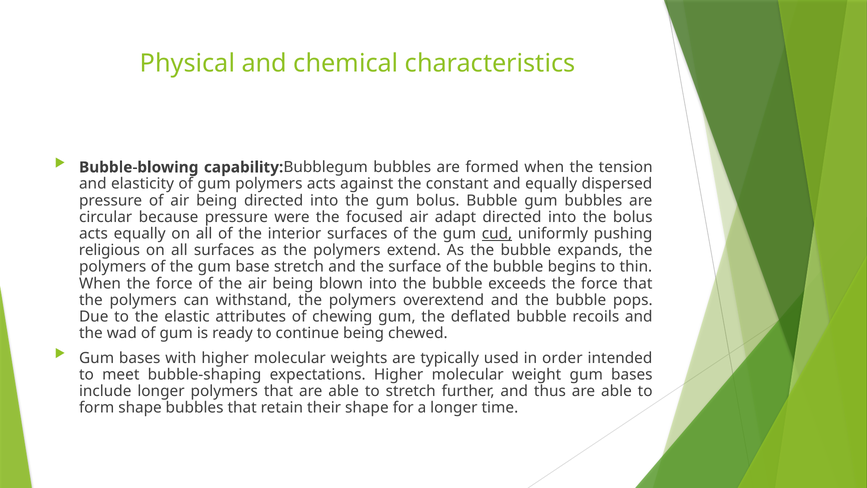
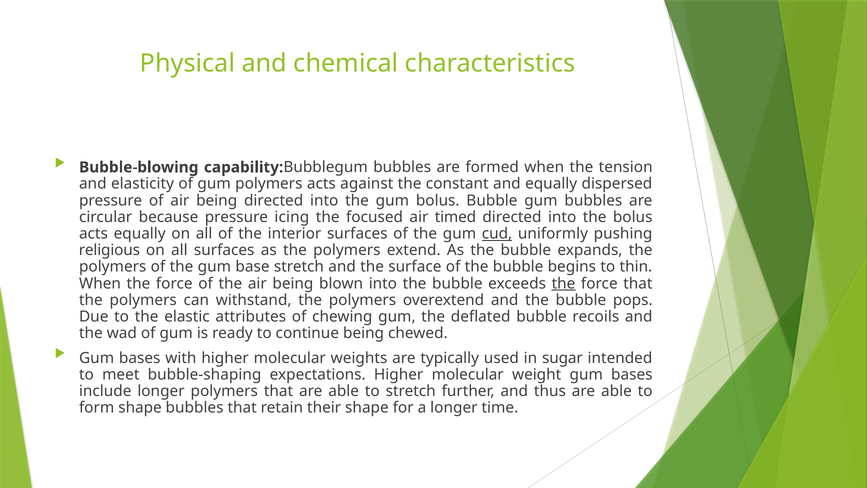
were: were -> icing (292, 217)
adapt: adapt -> timed (455, 217)
the underline: none -> present (564, 283)
order: order -> sugar (562, 358)
